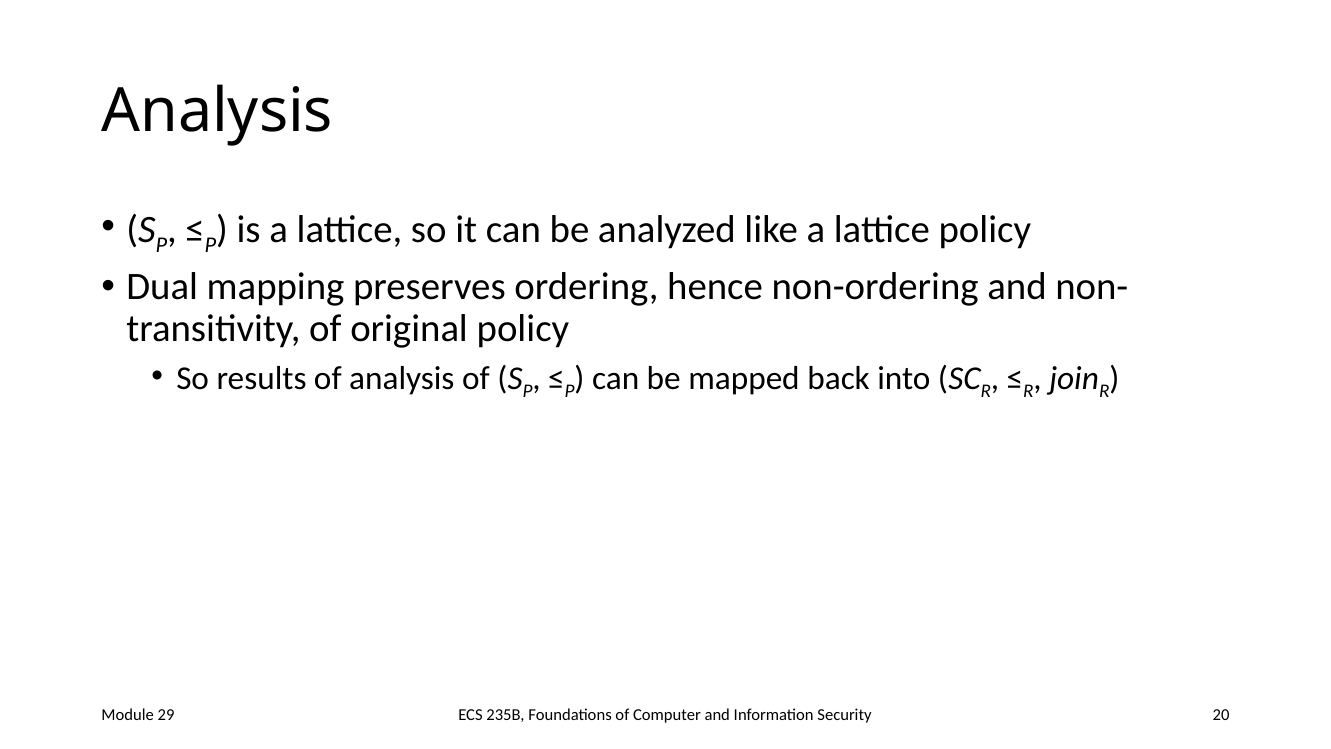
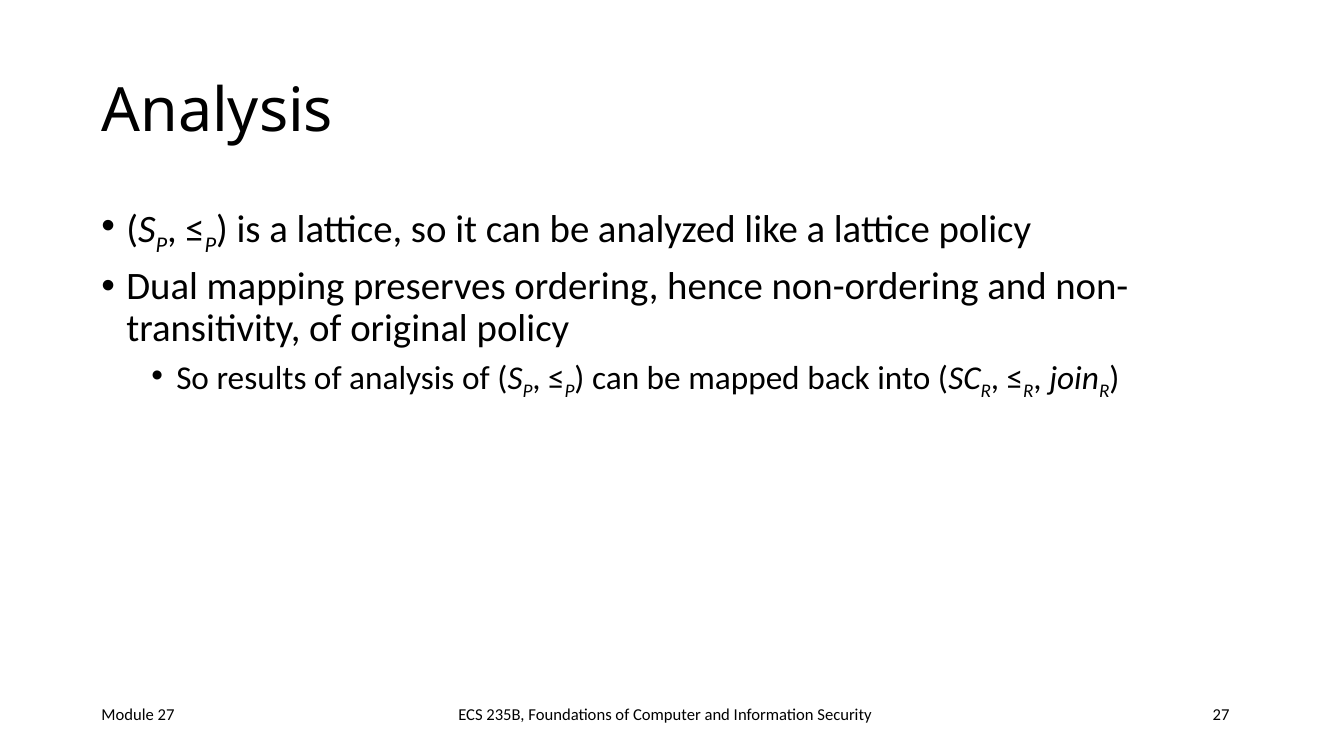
Security 20: 20 -> 27 (1221, 715)
Module 29: 29 -> 27 (166, 715)
